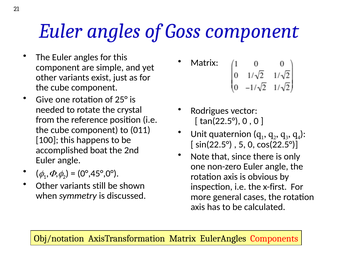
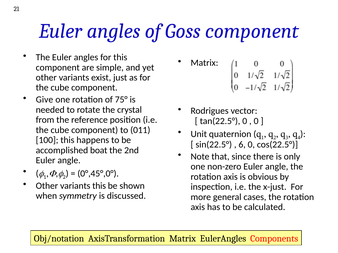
25°: 25° -> 75° (121, 100)
5: 5 -> 6 (242, 145)
variants still: still -> this (99, 186)
x-first: x-first -> x-just (275, 187)
